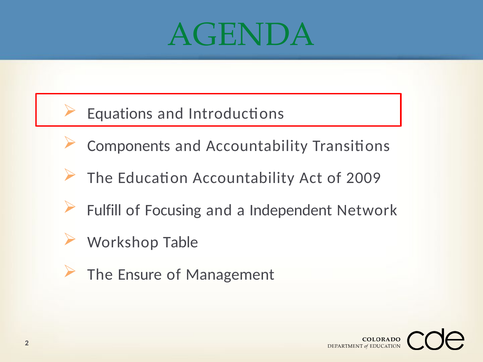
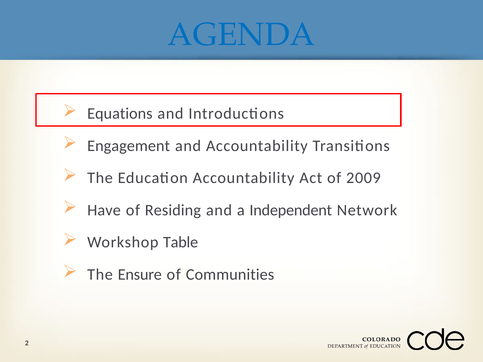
AGENDA colour: green -> blue (241, 34)
Components: Components -> Engagement (129, 146)
Fulfill: Fulfill -> Have (104, 210)
Focusing: Focusing -> Residing (173, 210)
Management: Management -> Communities (230, 275)
